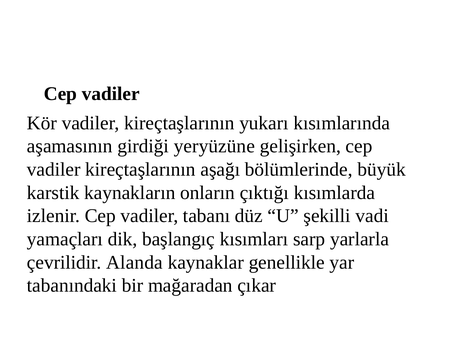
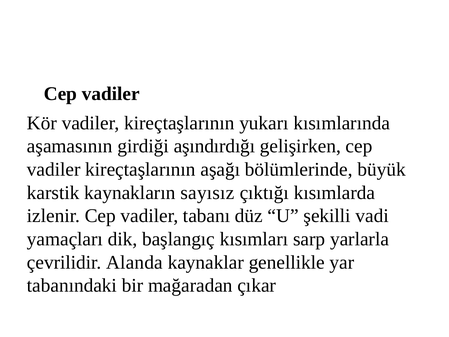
yeryüzüne: yeryüzüne -> aşındırdığı (214, 146)
onların: onların -> sayısız (207, 192)
